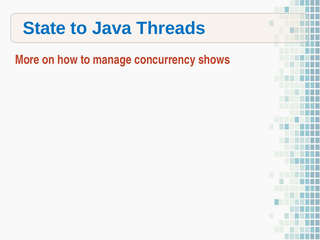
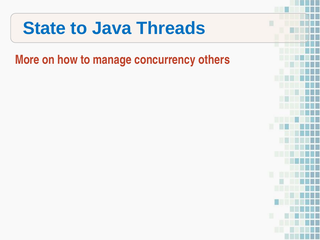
shows: shows -> others (214, 60)
